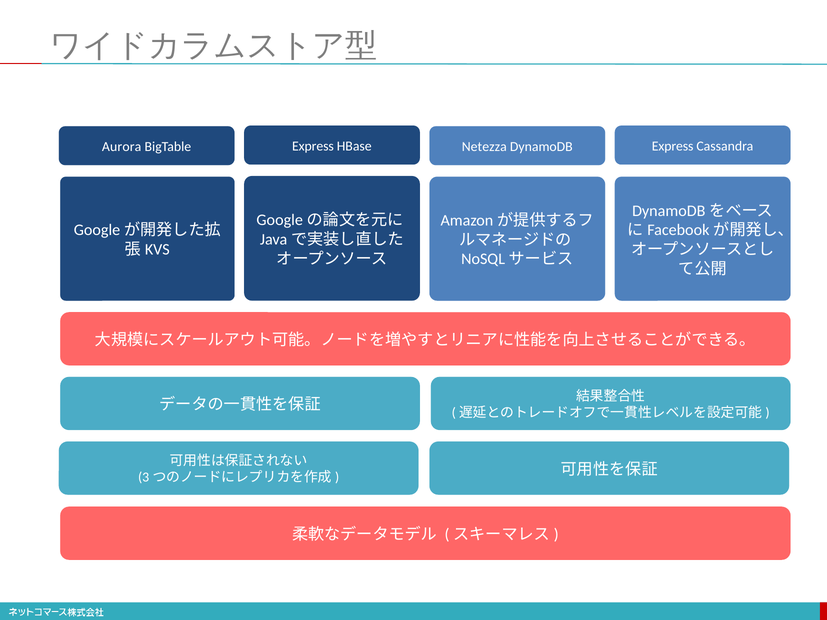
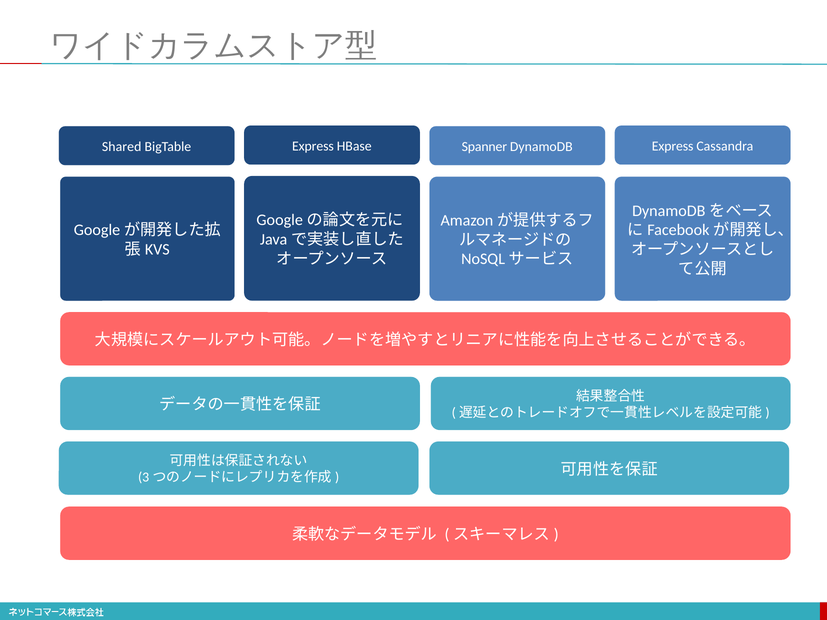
Aurora: Aurora -> Shared (122, 147)
Netezza: Netezza -> Spanner (484, 147)
